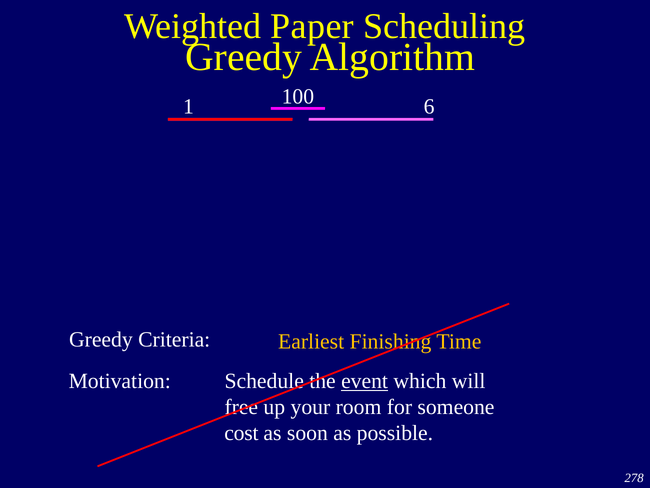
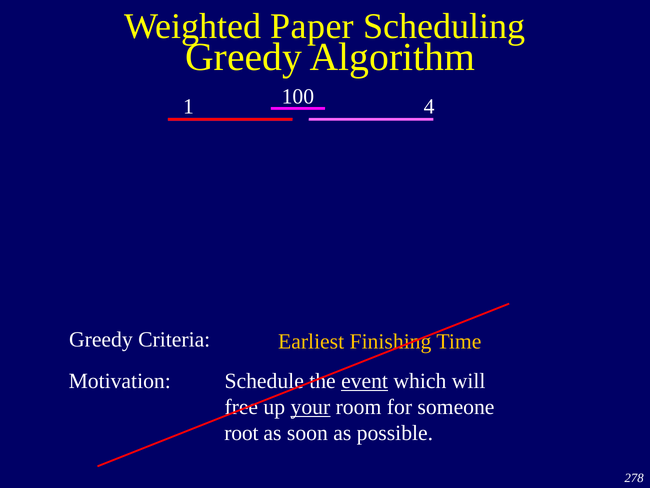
6: 6 -> 4 (429, 107)
your underline: none -> present (310, 407)
cost: cost -> root (241, 433)
